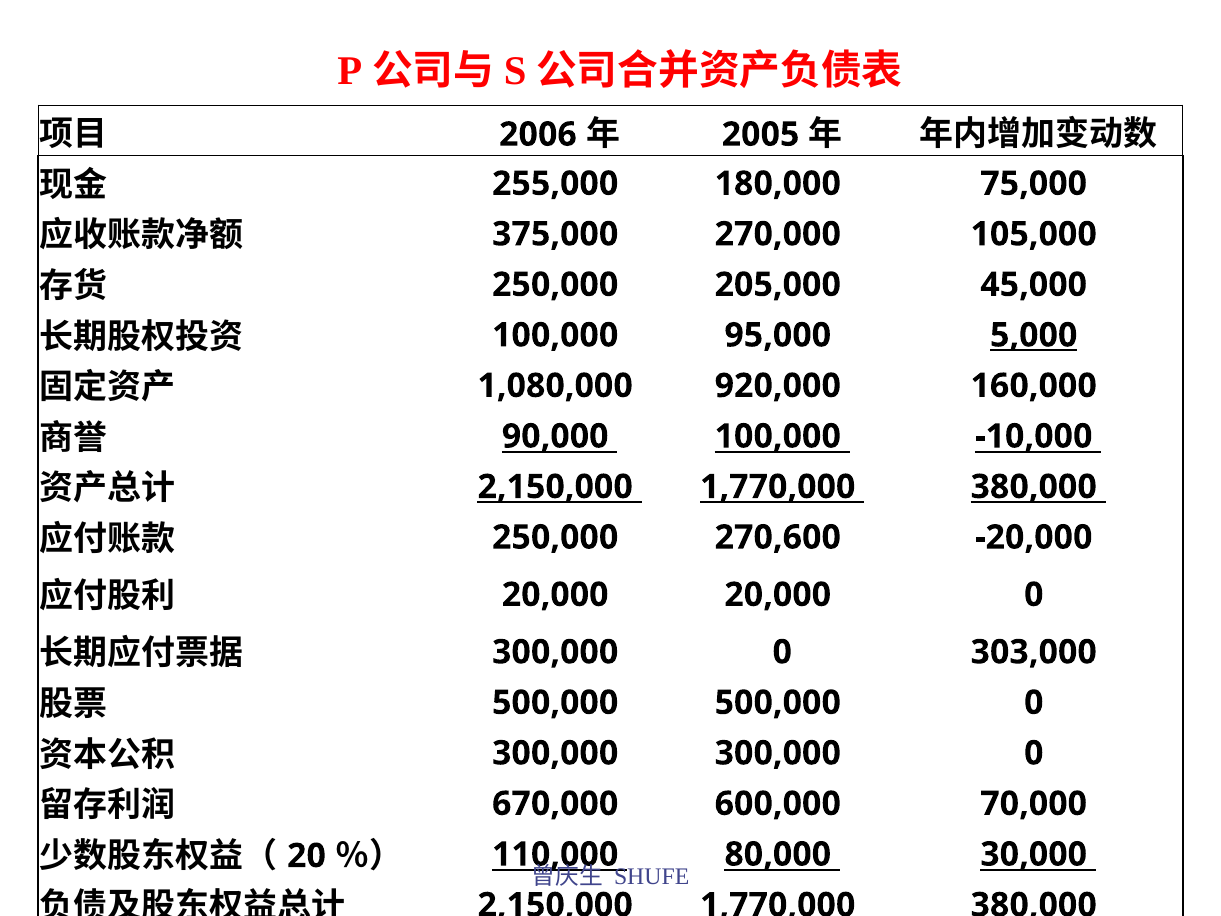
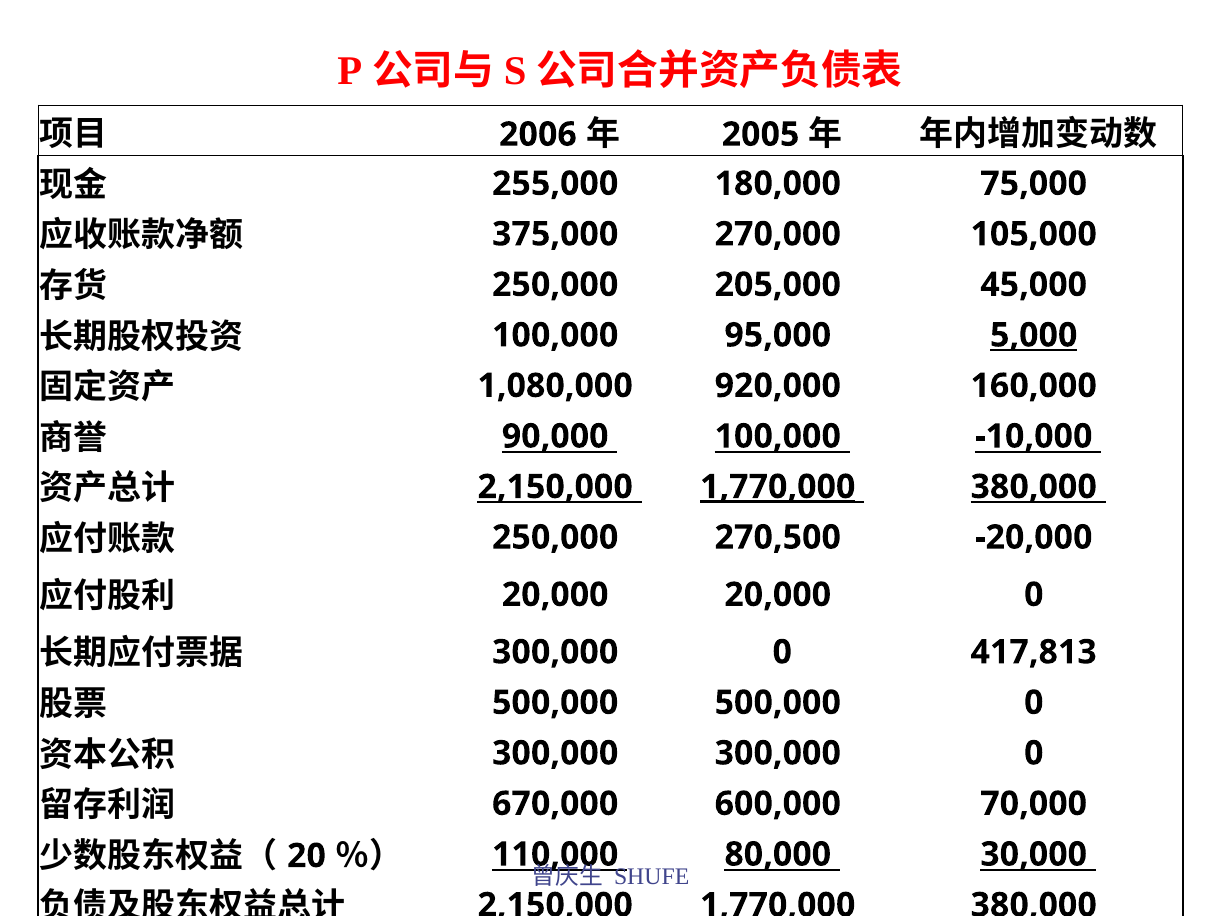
1,770,000 underline: none -> present (778, 487)
270,600: 270,600 -> 270,500 (778, 537)
303,000: 303,000 -> 417,813 (1034, 652)
